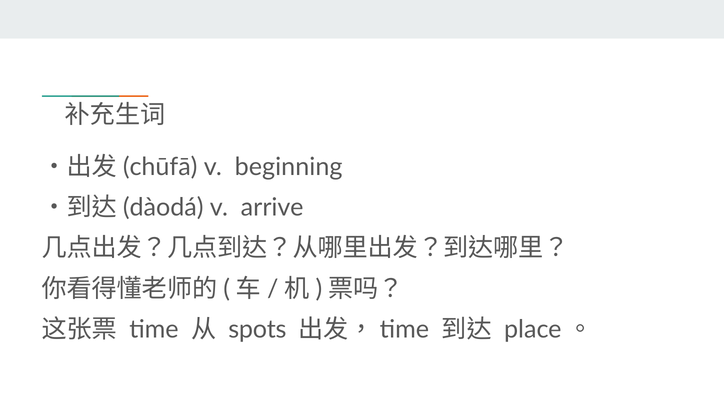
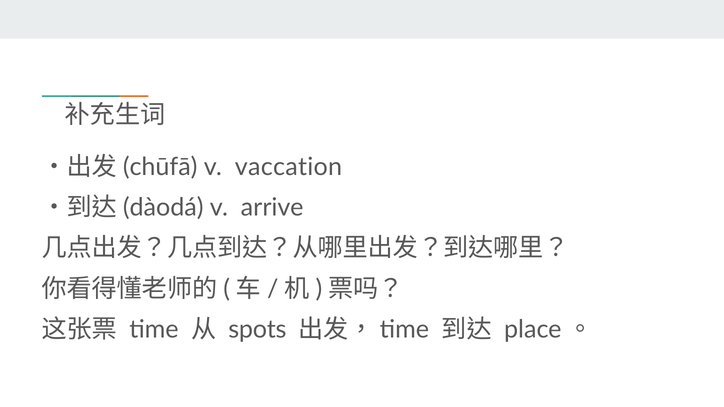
beginning: beginning -> vaccation (288, 167)
